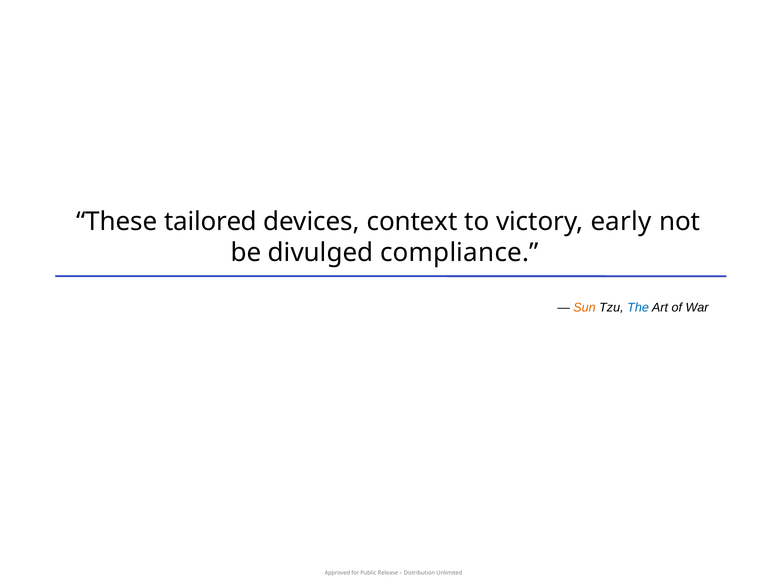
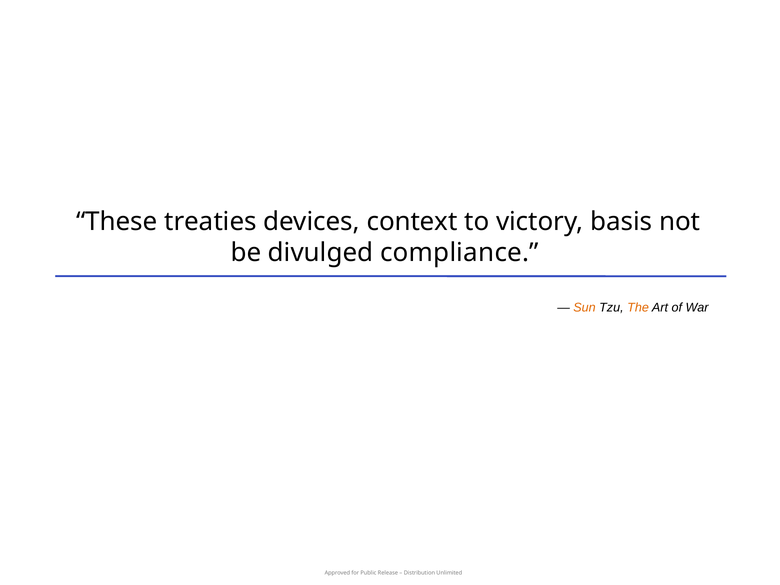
tailored: tailored -> treaties (210, 221)
early: early -> basis (621, 221)
The colour: blue -> orange (638, 307)
